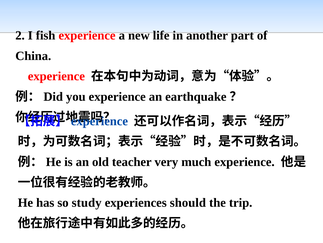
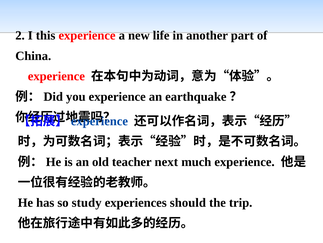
fish: fish -> this (46, 35)
very: very -> next (166, 161)
